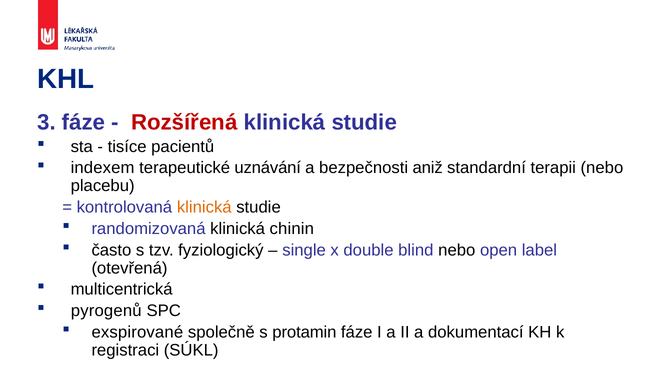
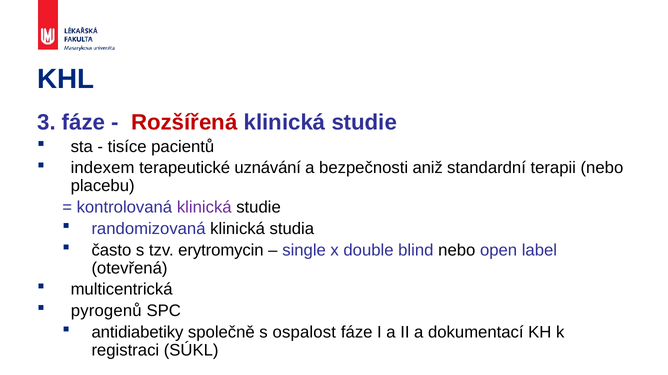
klinická colour: orange -> purple (204, 208)
chinin: chinin -> studia (292, 229)
fyziologický: fyziologický -> erytromycin (221, 251)
exspirované: exspirované -> antidiabetiky (137, 333)
protamin: protamin -> ospalost (304, 333)
